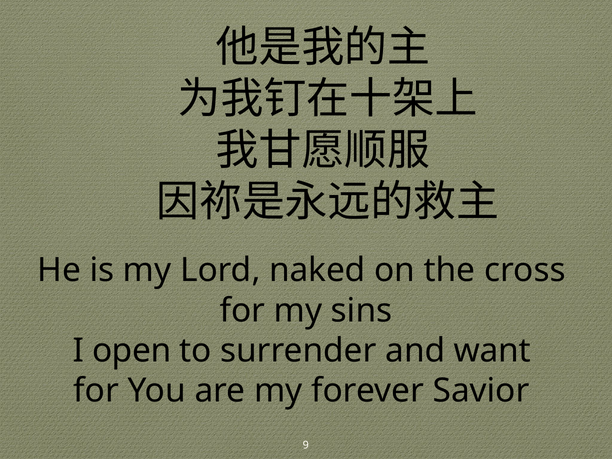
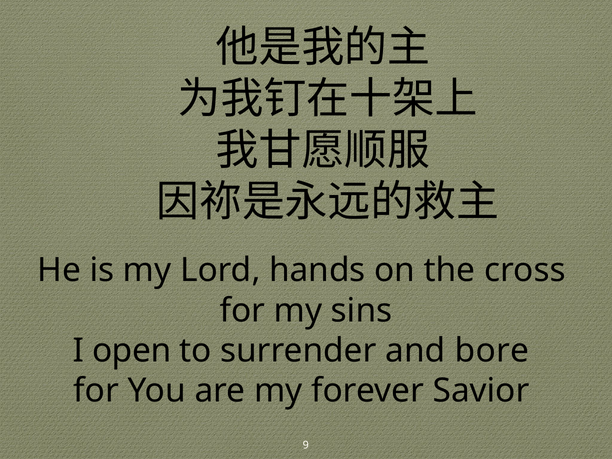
naked: naked -> hands (317, 270)
want: want -> bore (492, 351)
